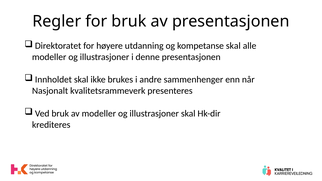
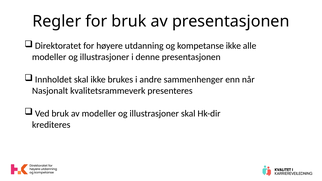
kompetanse skal: skal -> ikke (233, 46)
